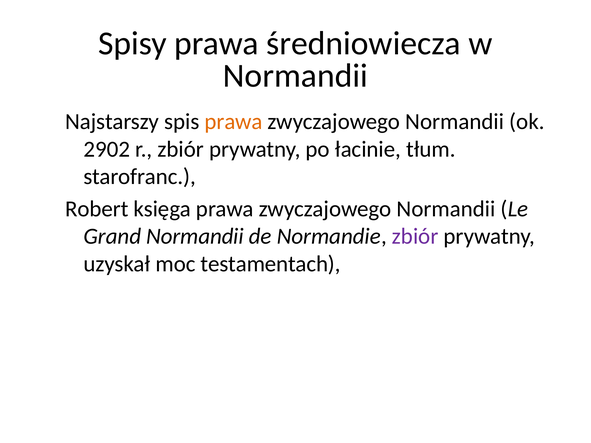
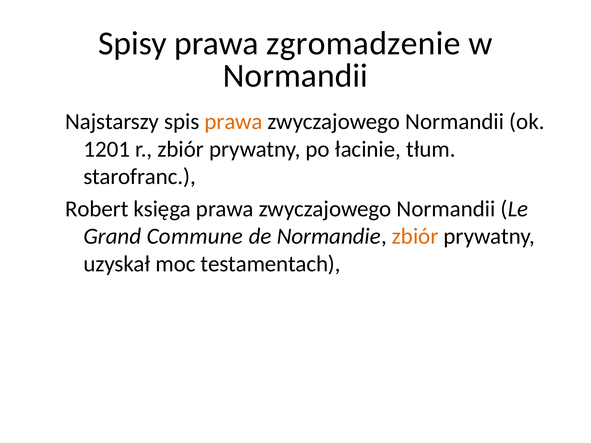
średniowiecza: średniowiecza -> zgromadzenie (363, 44)
2902: 2902 -> 1201 (107, 149)
Grand Normandii: Normandii -> Commune (195, 236)
zbiór colour: purple -> orange (415, 236)
